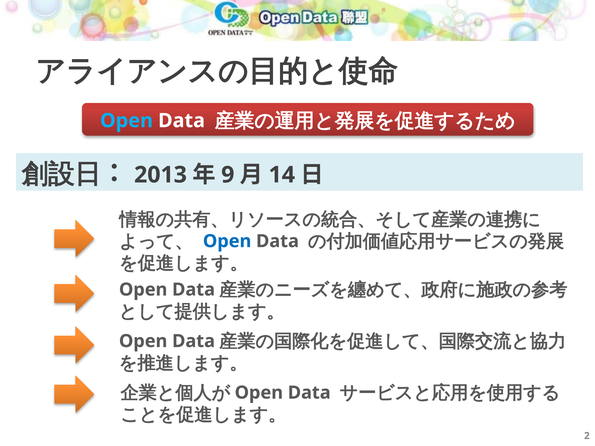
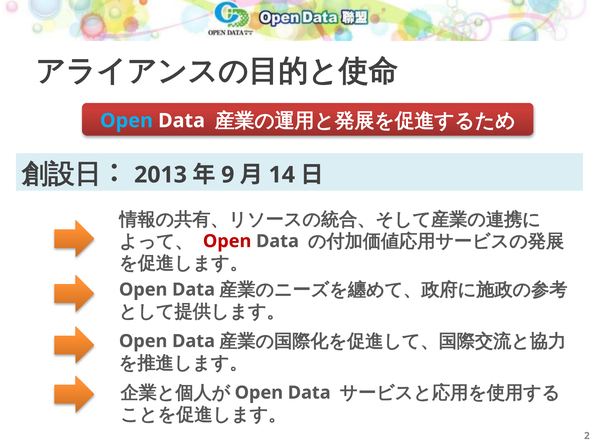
Open colour: blue -> red (227, 241)
